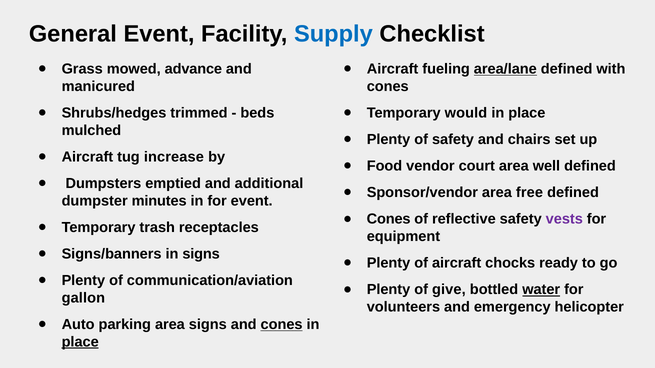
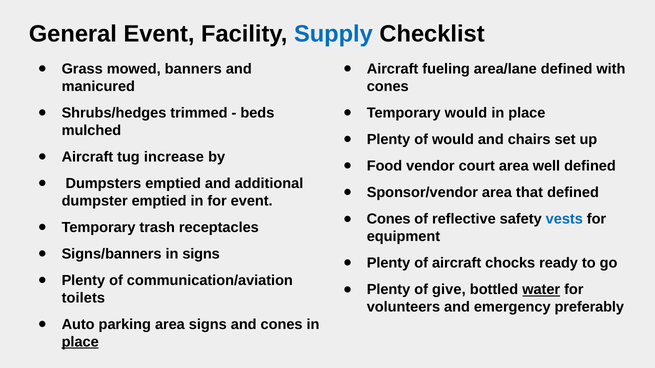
advance: advance -> banners (193, 69)
area/lane underline: present -> none (505, 69)
of safety: safety -> would (453, 140)
free: free -> that (529, 193)
dumpster minutes: minutes -> emptied (159, 201)
vests colour: purple -> blue (564, 219)
gallon: gallon -> toilets (83, 298)
helicopter: helicopter -> preferably (589, 307)
cones underline: present -> none (282, 325)
